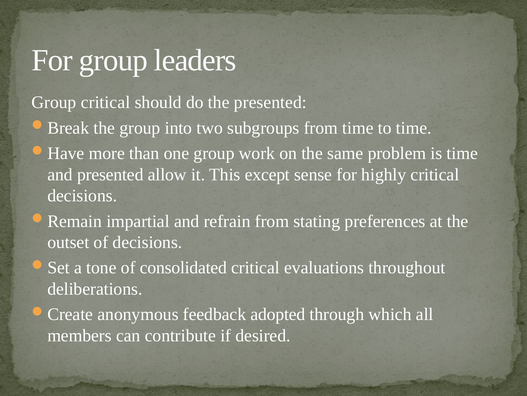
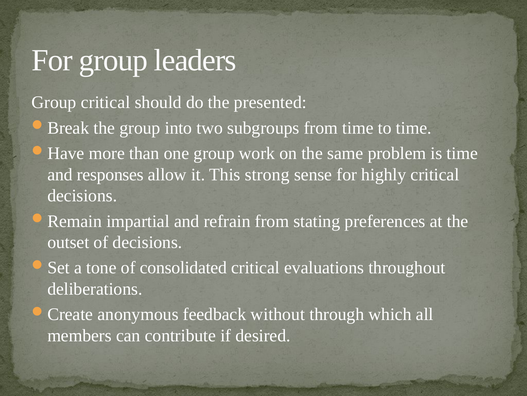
and presented: presented -> responses (110, 174)
except: except -> strong (267, 174)
adopted: adopted -> without (278, 314)
